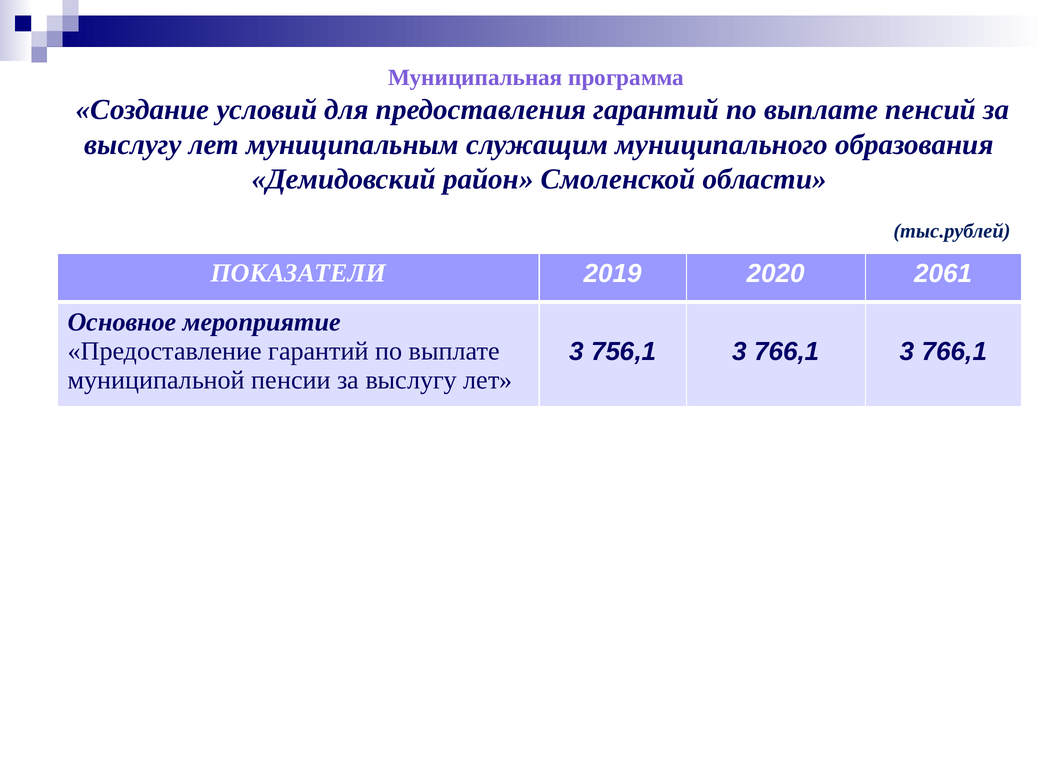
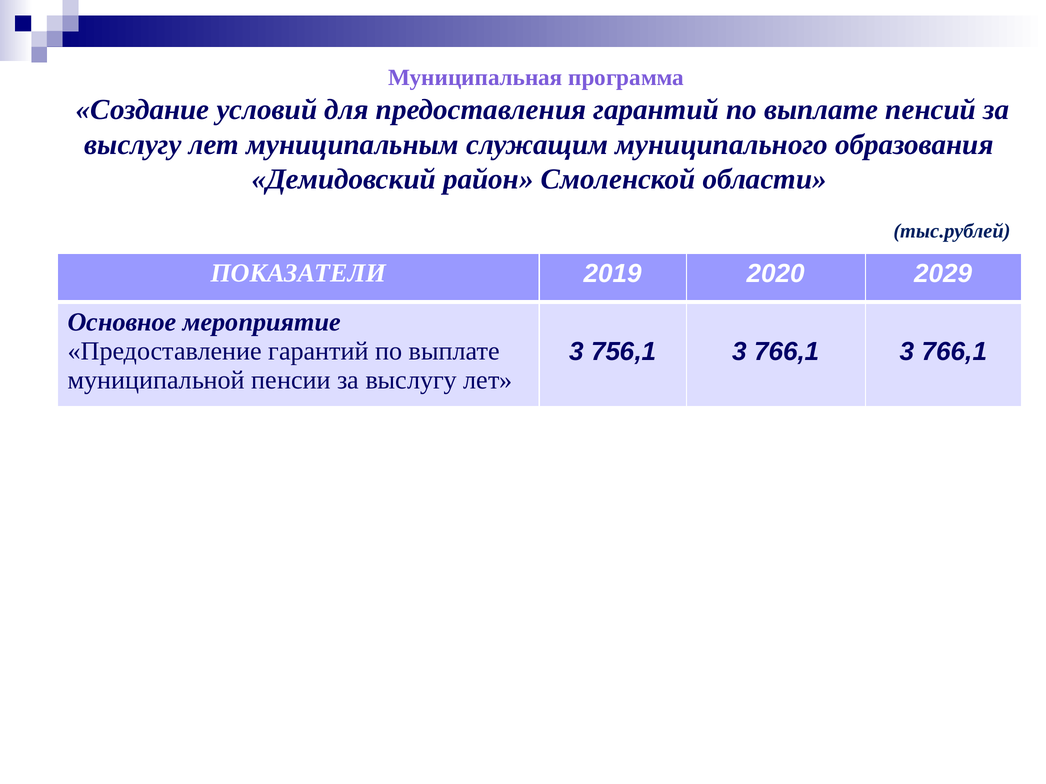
2061: 2061 -> 2029 (943, 274)
